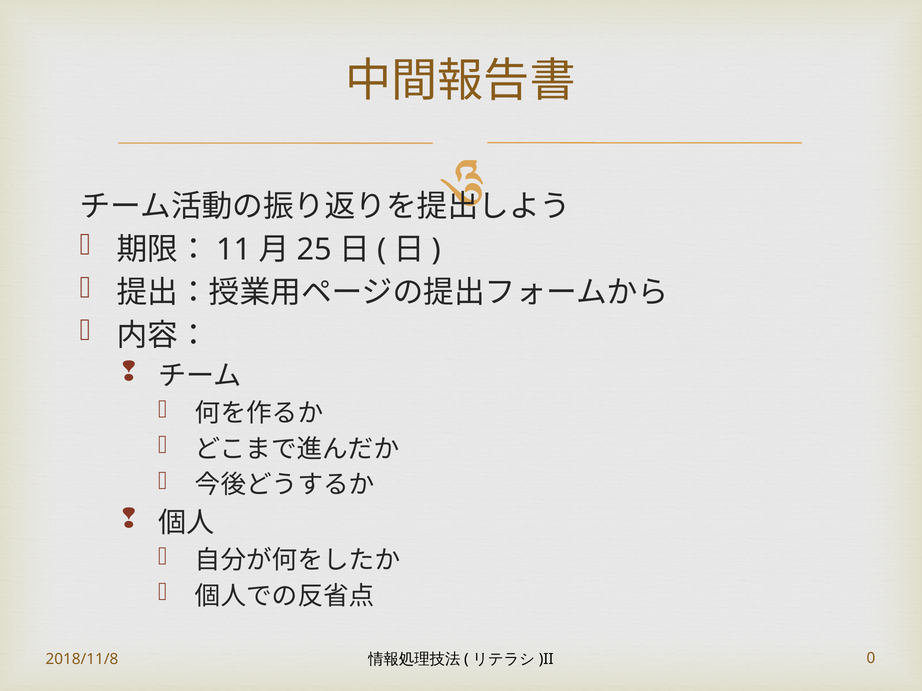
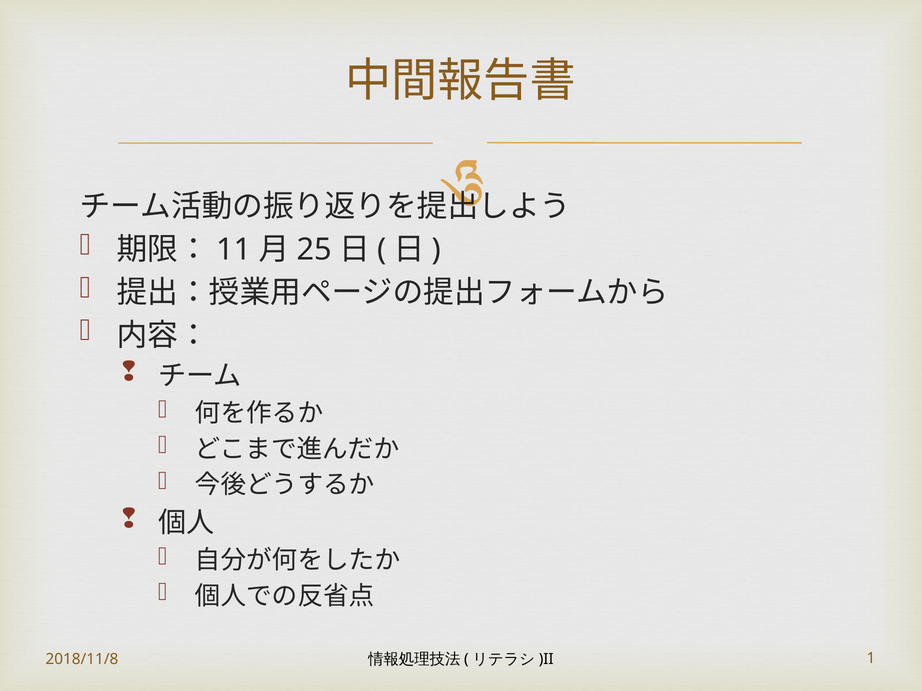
0: 0 -> 1 (871, 659)
